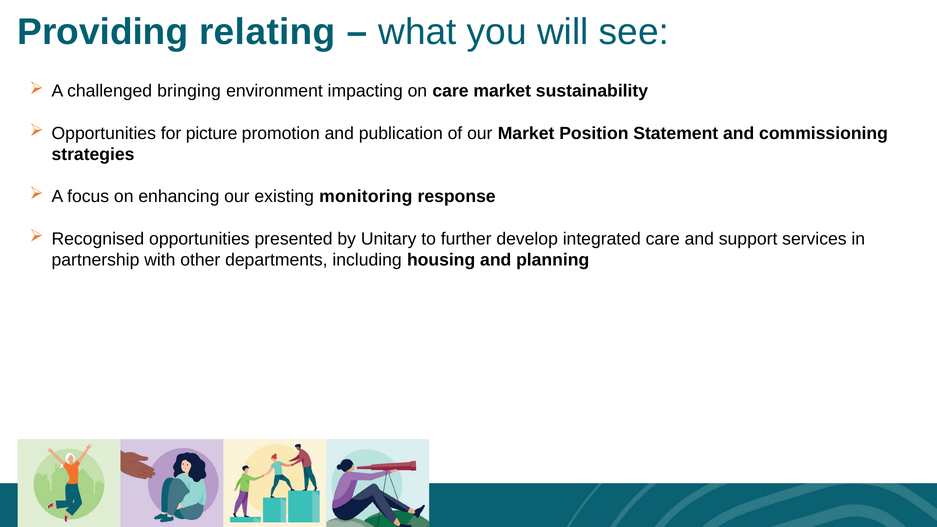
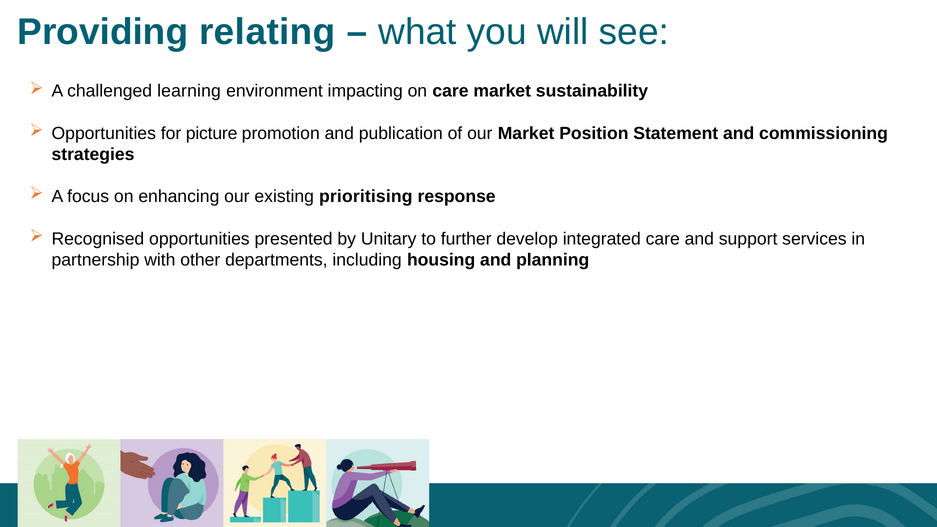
bringing: bringing -> learning (189, 91)
monitoring: monitoring -> prioritising (366, 197)
